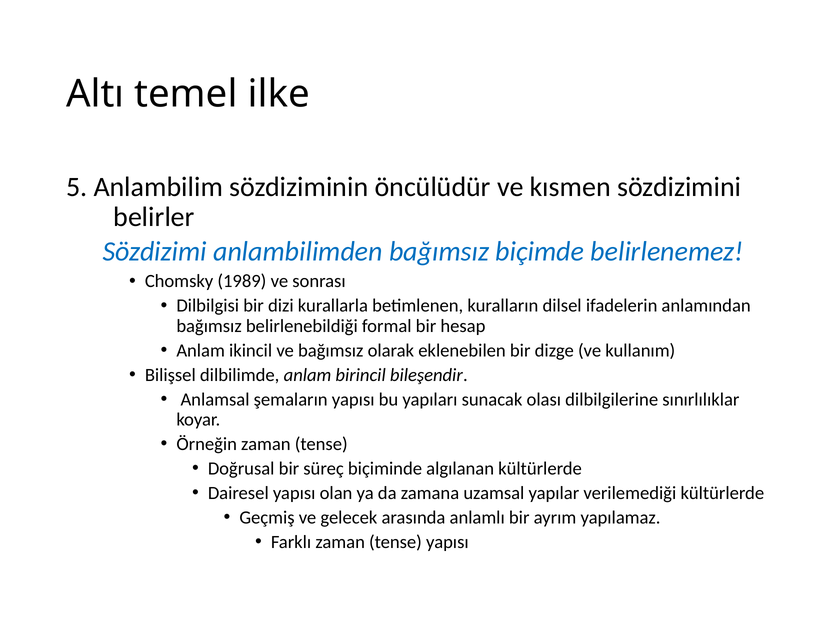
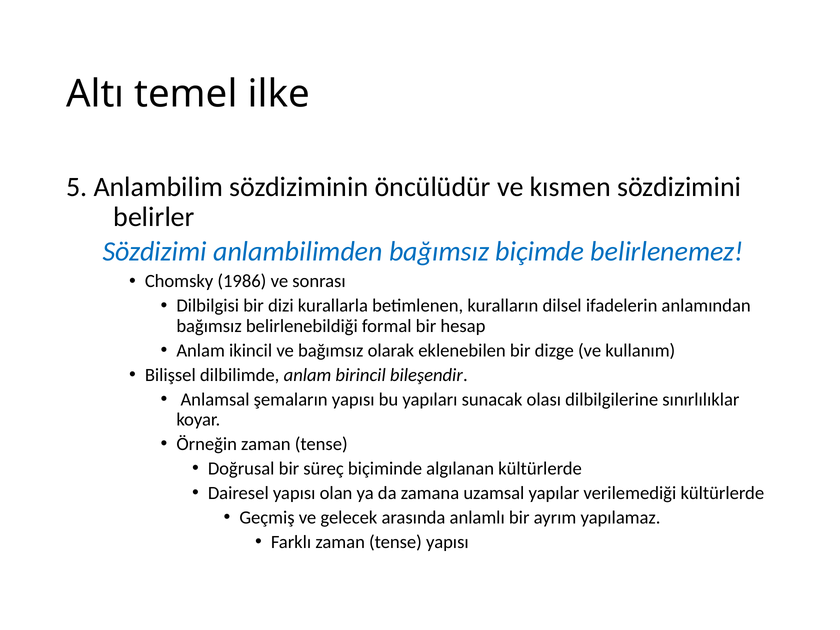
1989: 1989 -> 1986 (242, 281)
